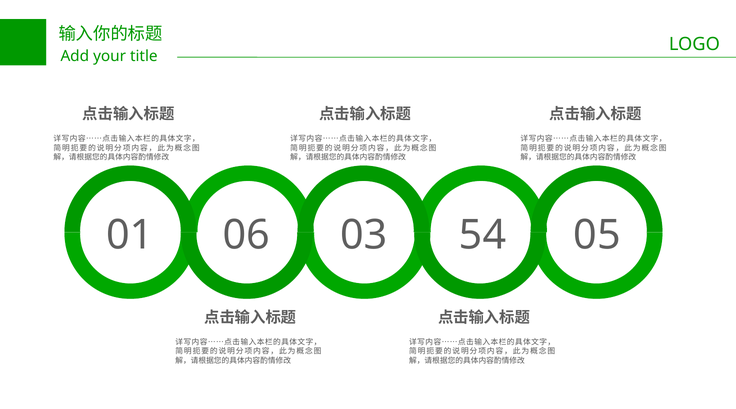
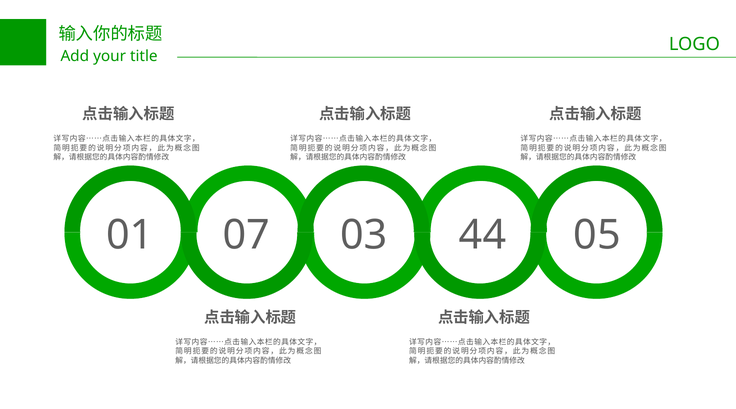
06: 06 -> 07 (246, 235)
54: 54 -> 44 (483, 235)
